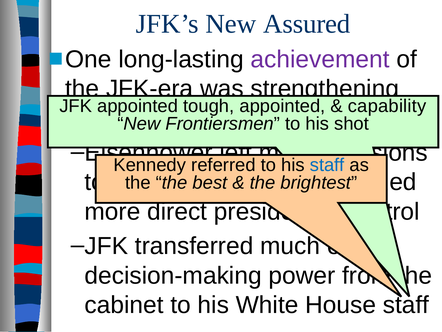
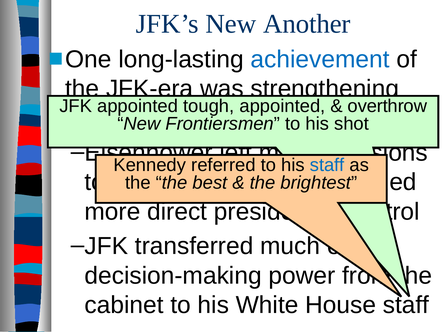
Assured: Assured -> Another (307, 24)
achievement colour: purple -> blue (320, 59)
capability: capability -> overthrow (387, 106)
